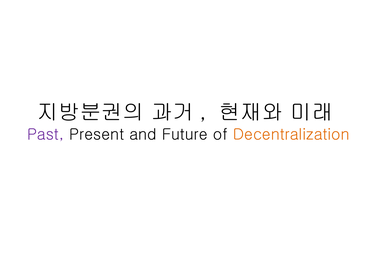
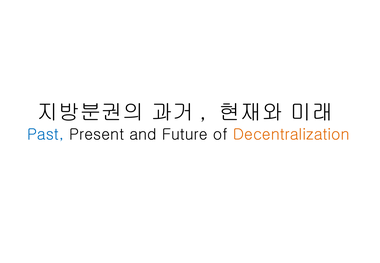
Past colour: purple -> blue (46, 134)
